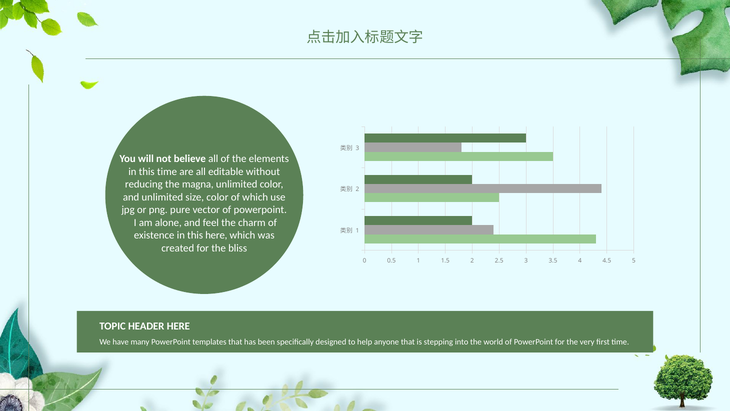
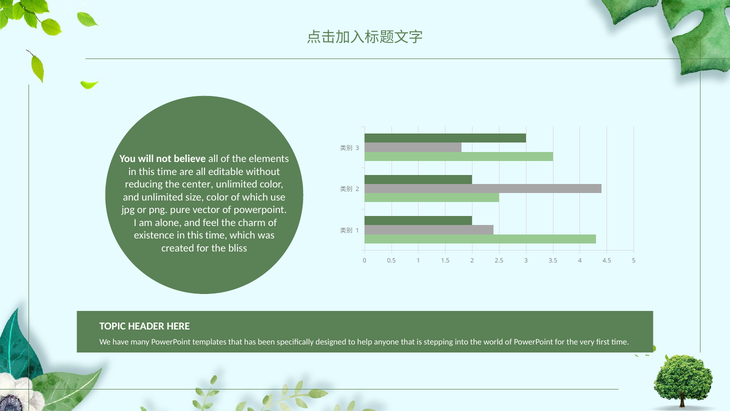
magna: magna -> center (198, 184)
existence in this here: here -> time (216, 235)
